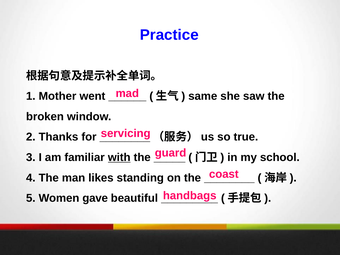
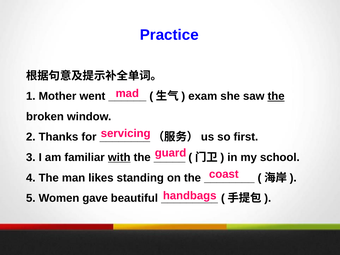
same: same -> exam (203, 96)
the underline: none -> present (276, 96)
true: true -> first (246, 137)
